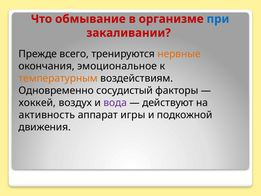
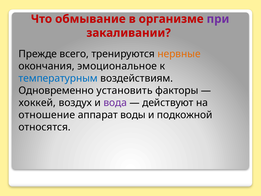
при colour: blue -> purple (218, 19)
температурным colour: orange -> blue (58, 78)
сосудистый: сосудистый -> установить (125, 90)
активность: активность -> отношение (47, 115)
игры: игры -> воды (133, 115)
движения: движения -> относятся (45, 127)
